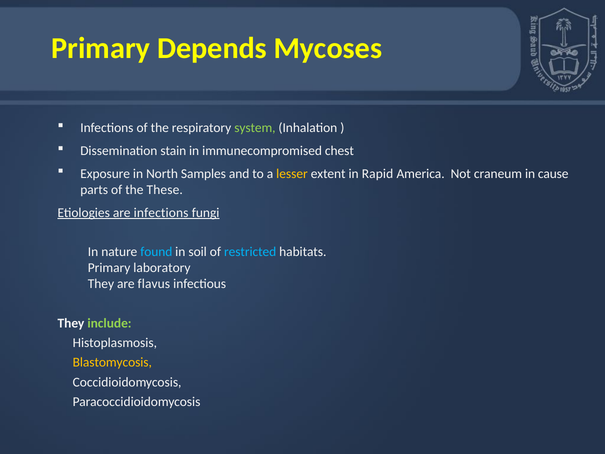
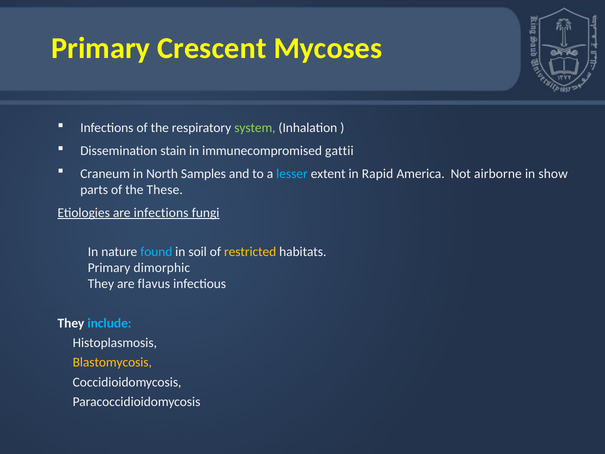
Depends: Depends -> Crescent (212, 48)
chest: chest -> gattii (339, 151)
Exposure: Exposure -> Craneum (105, 174)
lesser colour: yellow -> light blue (292, 174)
craneum: craneum -> airborne (498, 174)
cause: cause -> show (553, 174)
restricted colour: light blue -> yellow (250, 252)
laboratory: laboratory -> dimorphic (162, 268)
include colour: light green -> light blue (109, 323)
